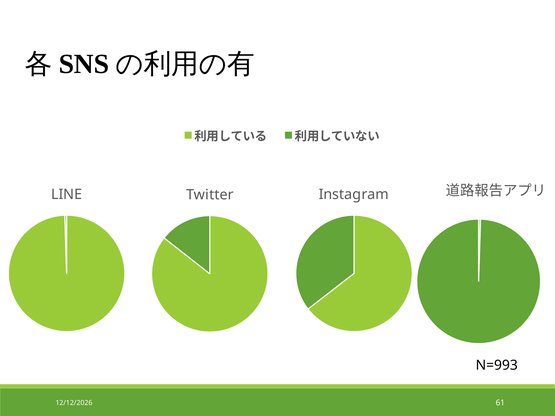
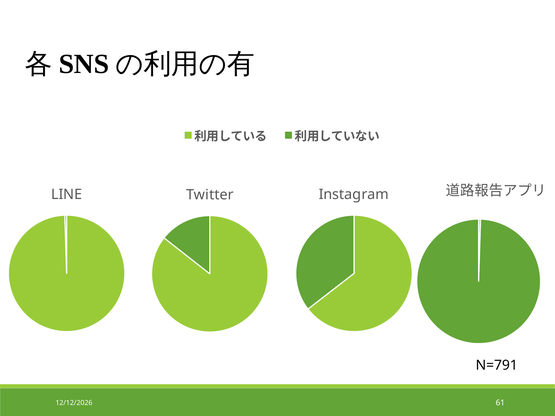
N=993: N=993 -> N=791 (497, 366)
